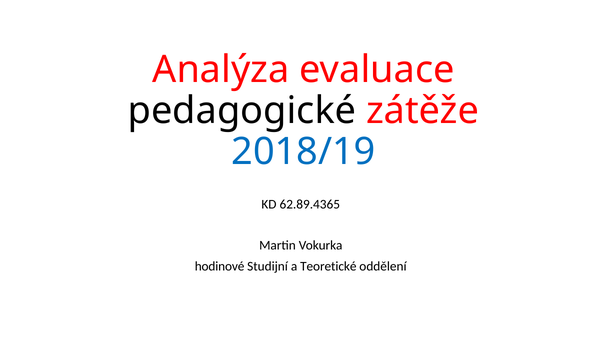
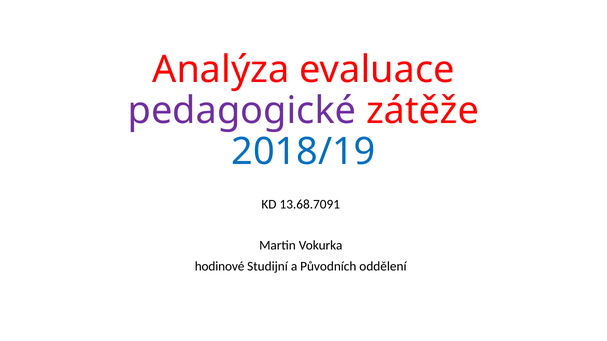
pedagogické colour: black -> purple (242, 111)
62.89.4365: 62.89.4365 -> 13.68.7091 (310, 205)
Teoretické: Teoretické -> Původních (328, 267)
